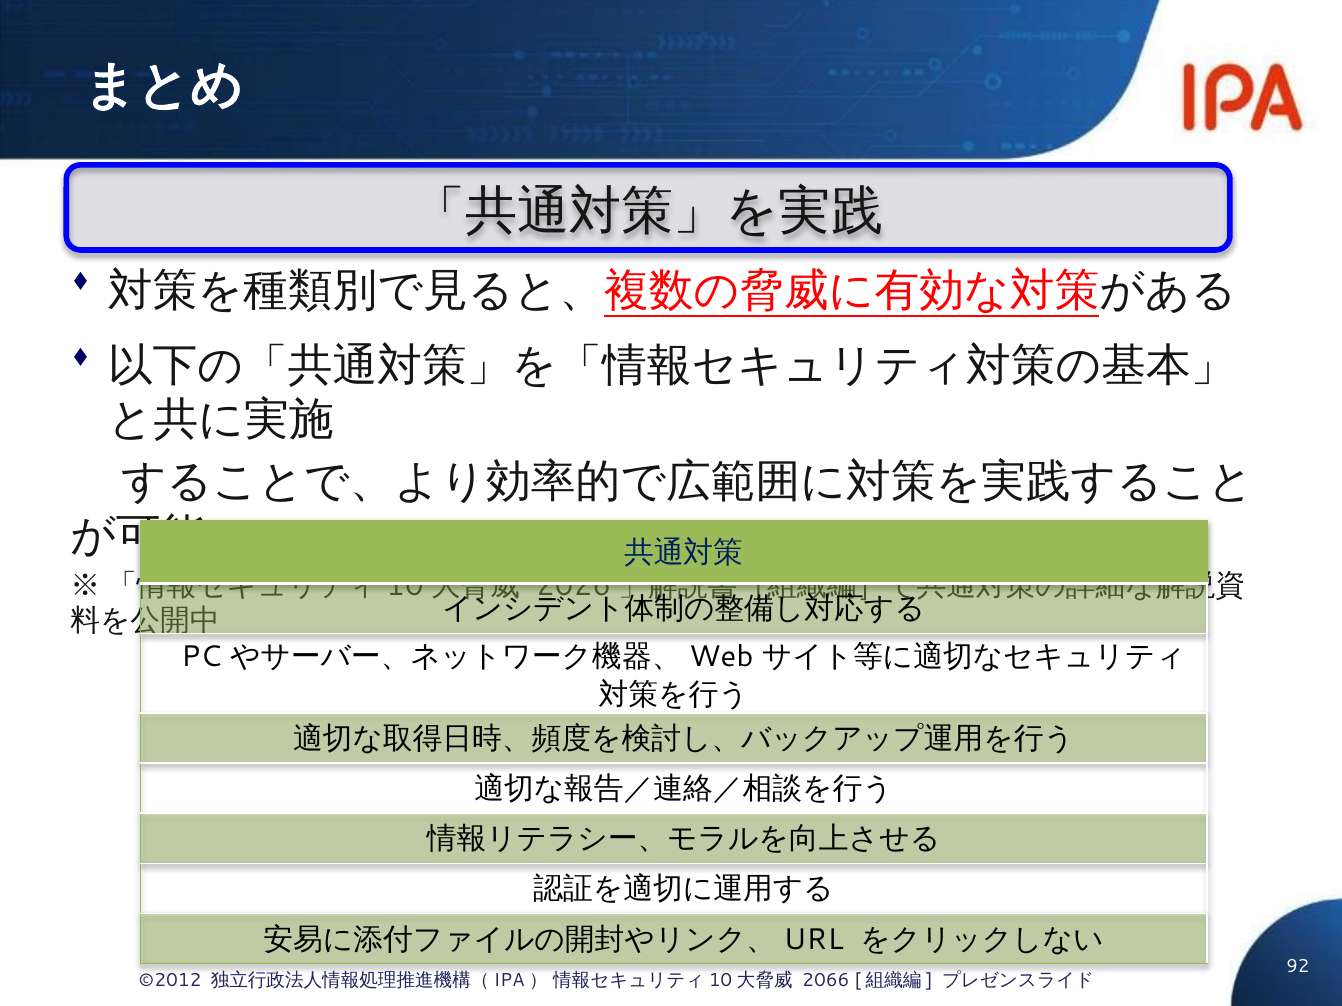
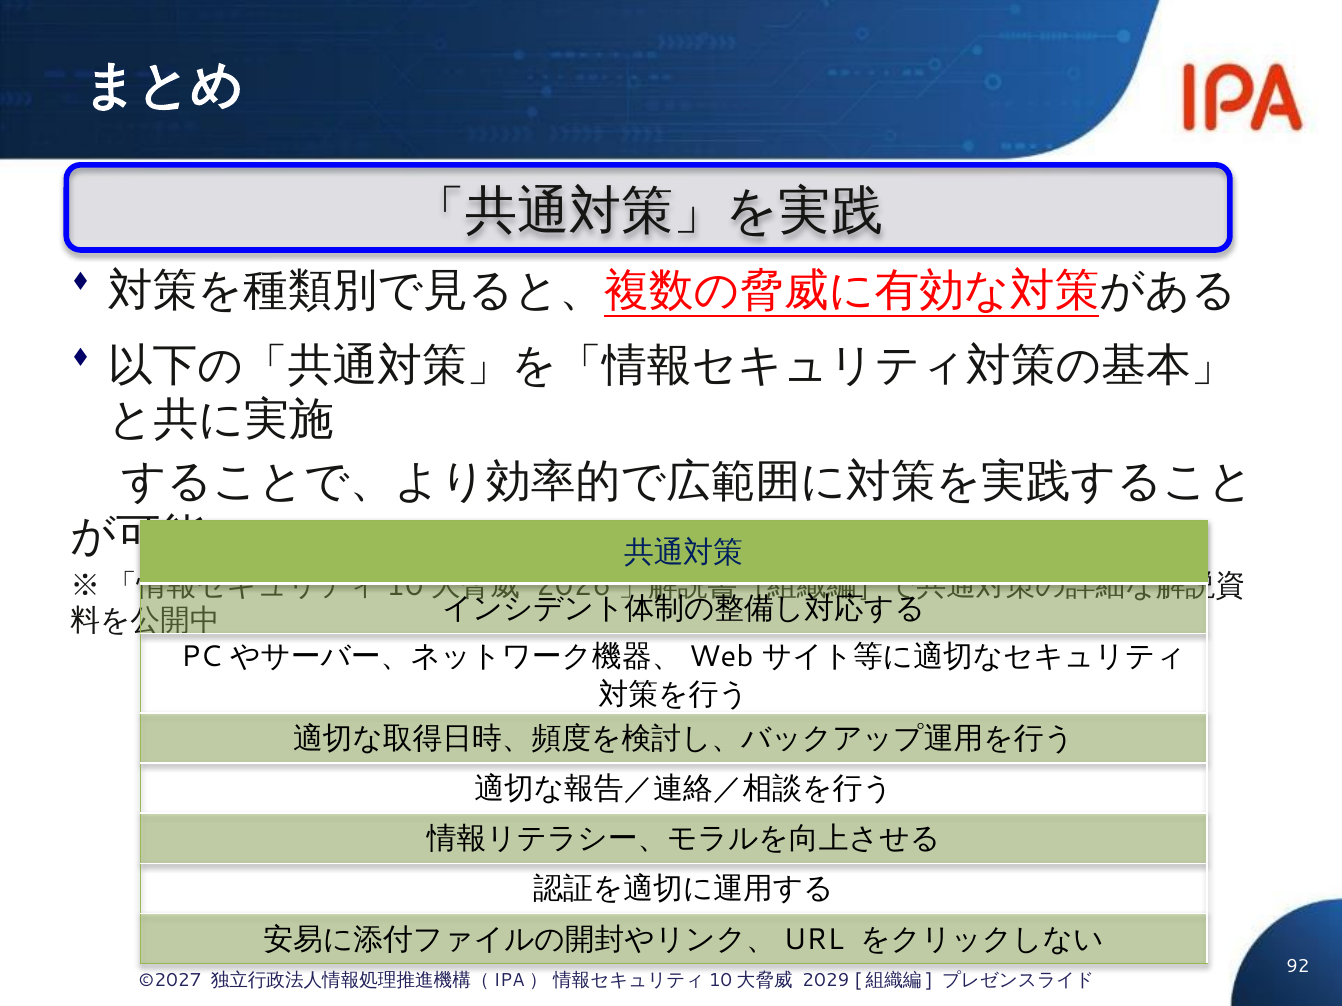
©2012: ©2012 -> ©2027 (170, 980)
2066: 2066 -> 2029 (826, 980)
